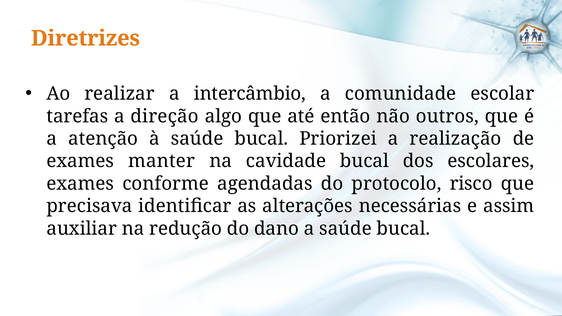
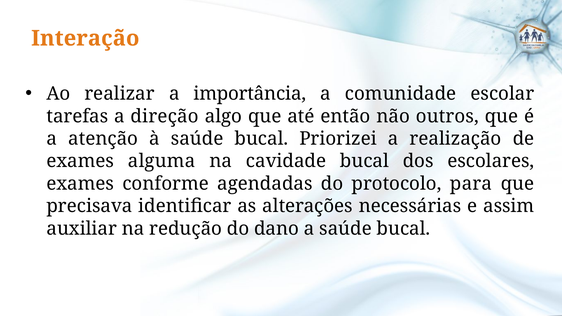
Diretrizes: Diretrizes -> Interação (85, 38)
intercâmbio: intercâmbio -> importância (250, 94)
manter: manter -> alguma (162, 161)
risco: risco -> para (471, 184)
